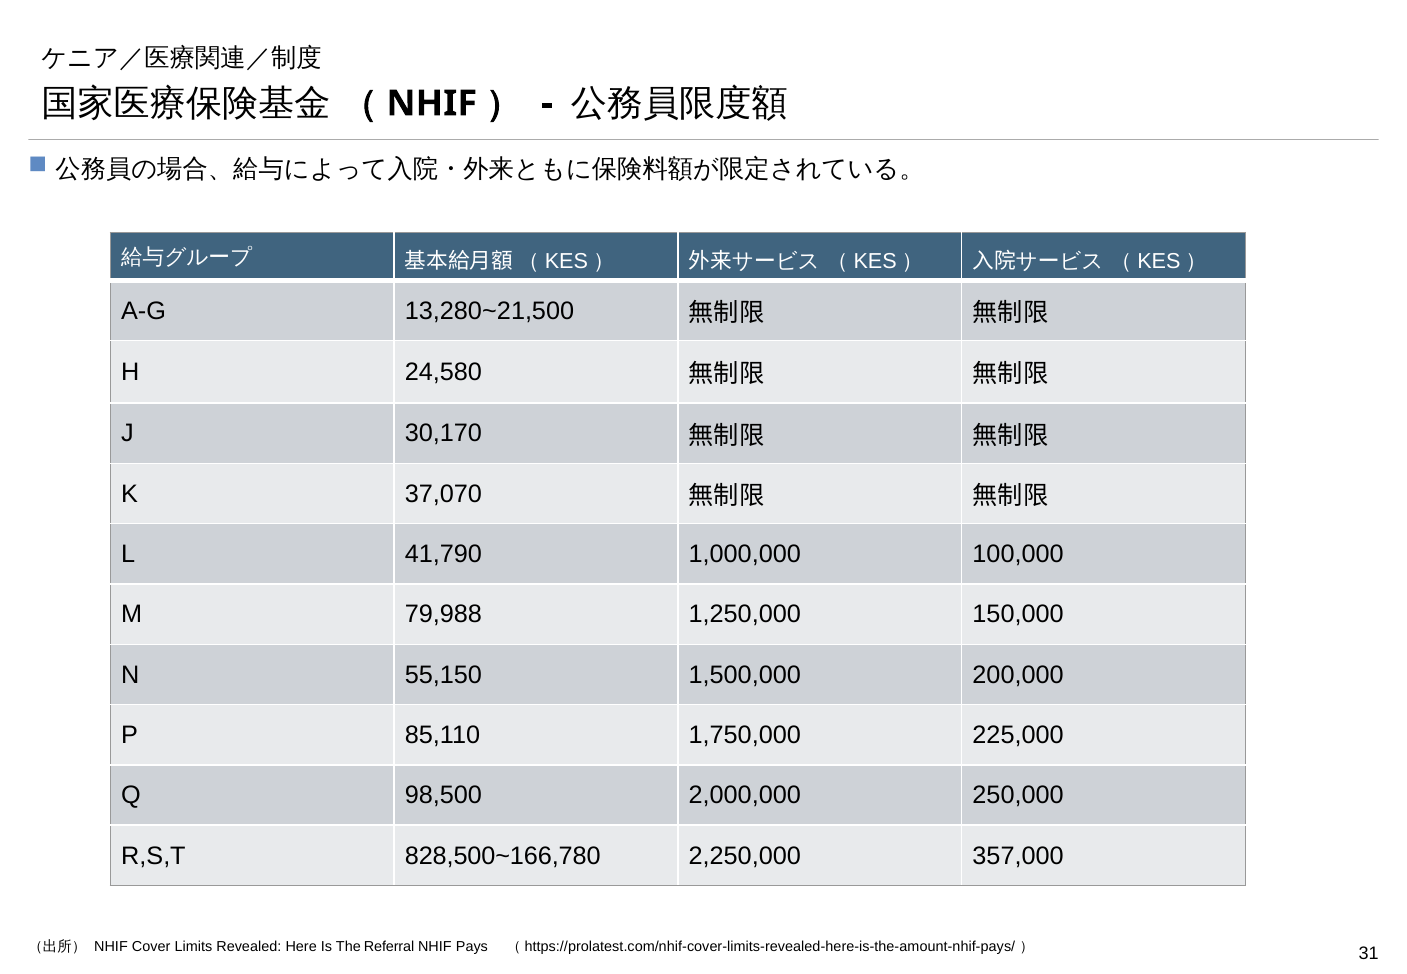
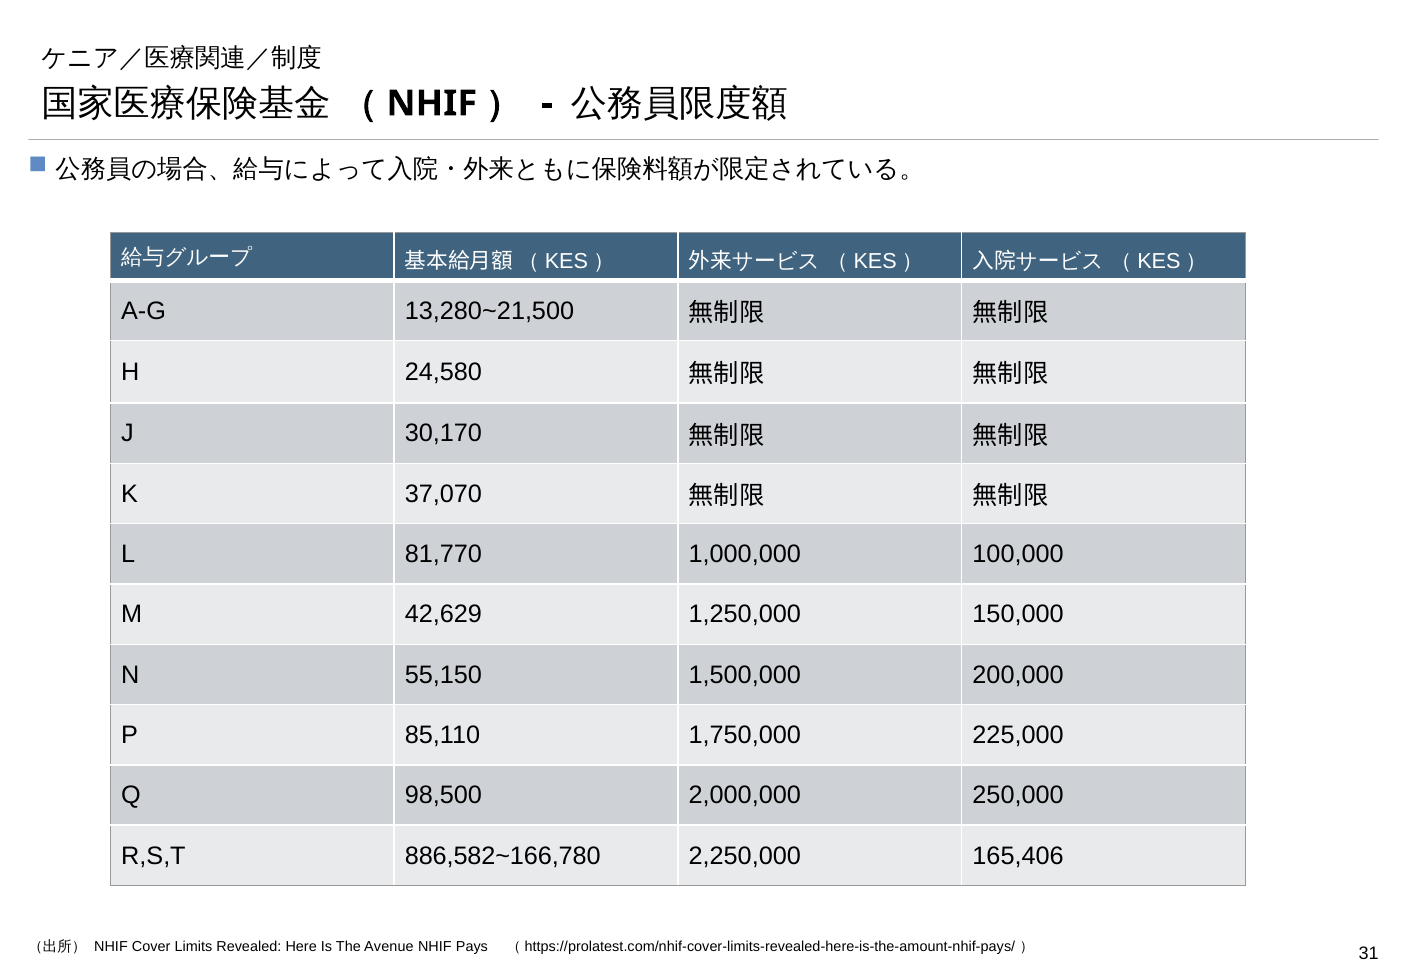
41,790: 41,790 -> 81,770 (443, 554)
79,988: 79,988 -> 42,629 (443, 615)
828,500~166,780: 828,500~166,780 -> 886,582~166,780 (503, 856)
357,000: 357,000 -> 165,406 (1018, 856)
Referral: Referral -> Avenue (389, 947)
